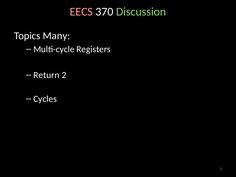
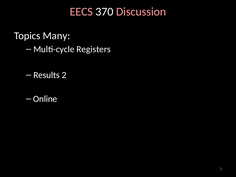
Discussion colour: light green -> pink (141, 12)
Return: Return -> Results (47, 75)
Cycles: Cycles -> Online (45, 99)
